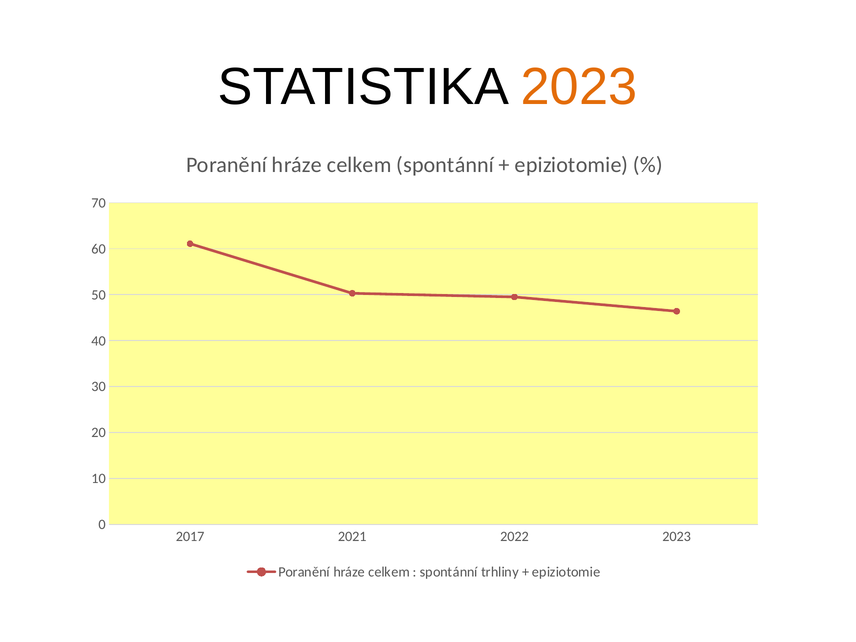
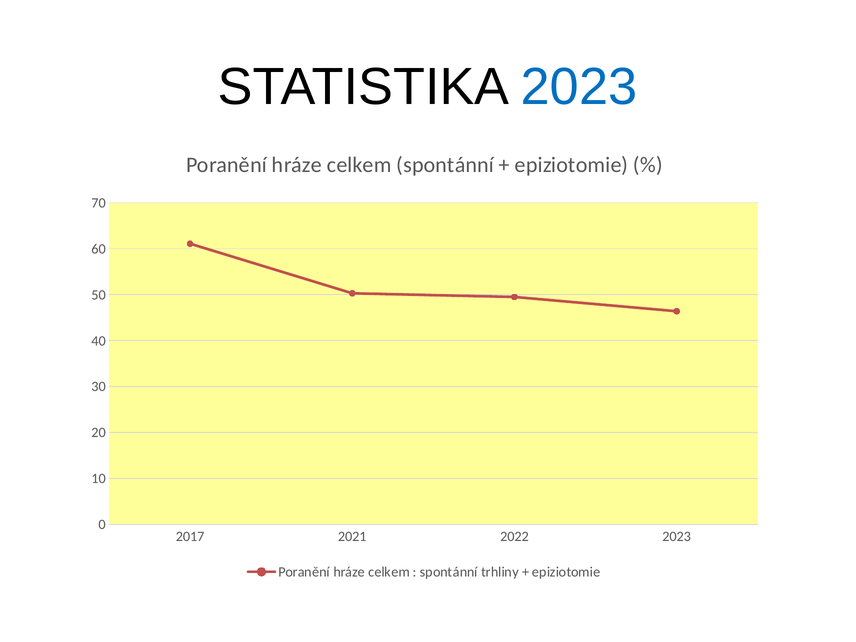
2023 colour: orange -> blue (579, 87)
